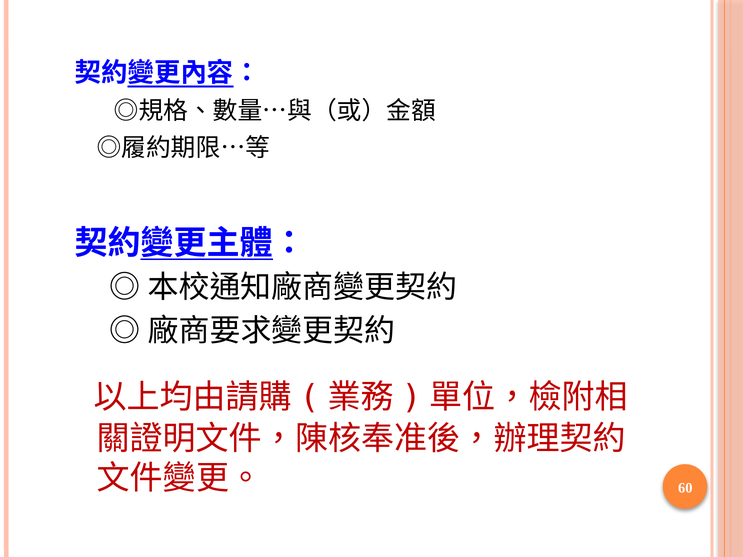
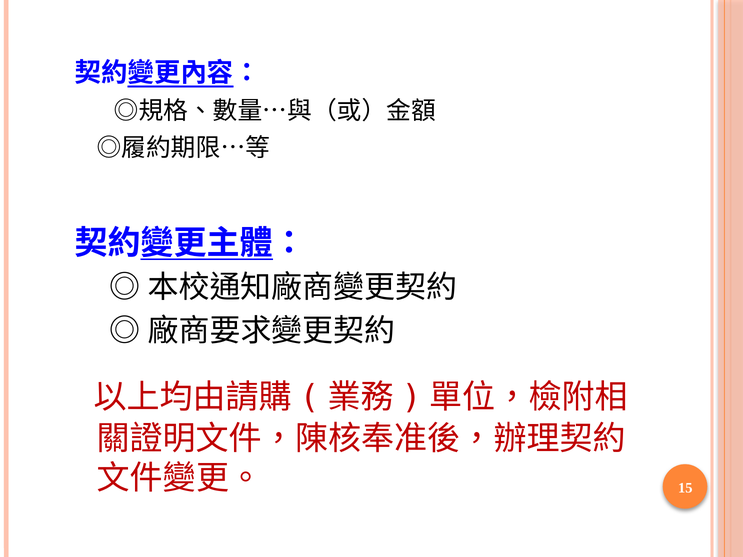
60: 60 -> 15 (685, 488)
